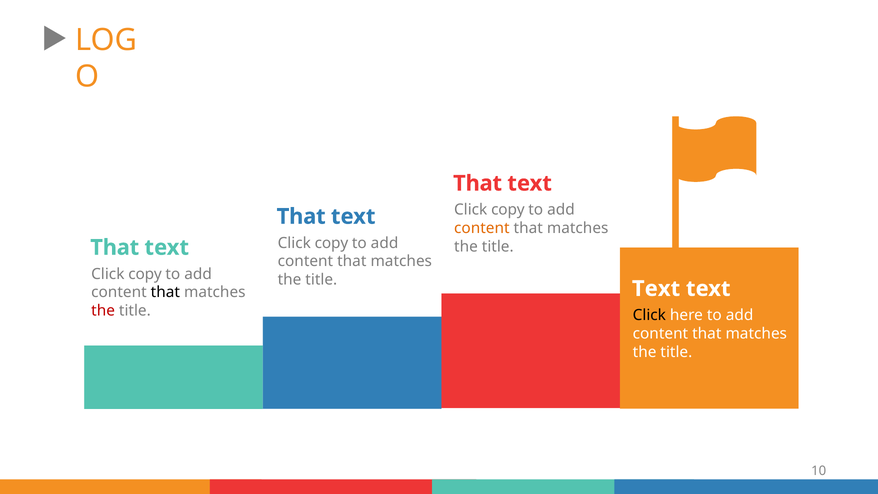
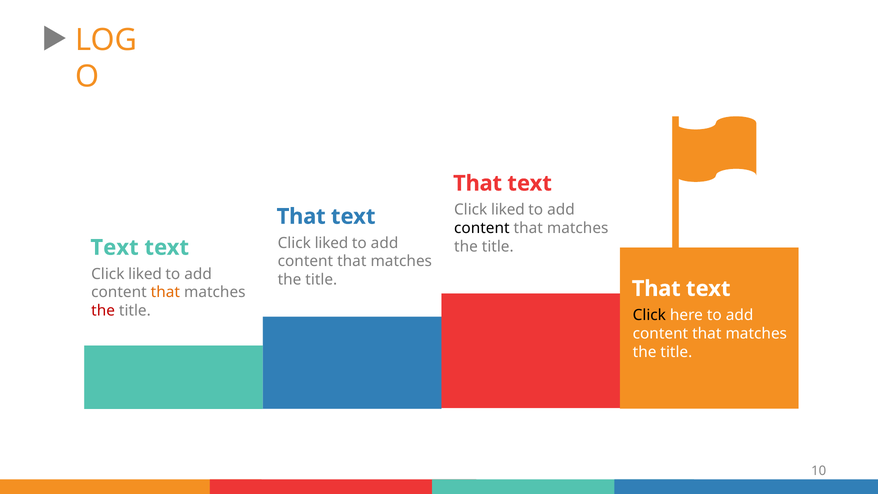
copy: copy -> liked (508, 210)
content colour: orange -> black (482, 228)
That: That -> Text (115, 247)
copy: copy -> liked (331, 243)
copy: copy -> liked (145, 274)
Text: Text -> That (656, 289)
that colour: black -> orange (165, 292)
